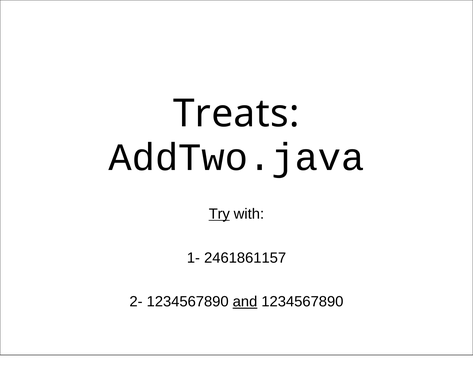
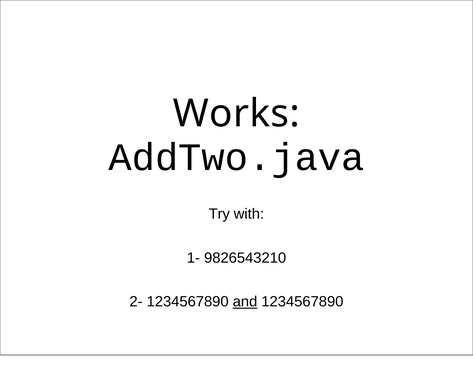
Treats: Treats -> Works (236, 113)
Try underline: present -> none (219, 214)
2461861157: 2461861157 -> 9826543210 (245, 258)
